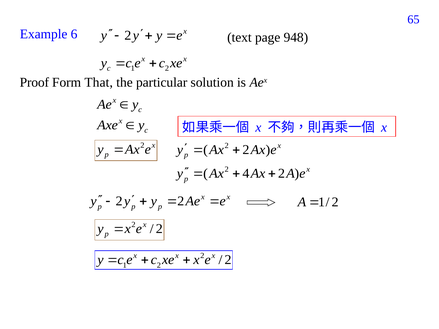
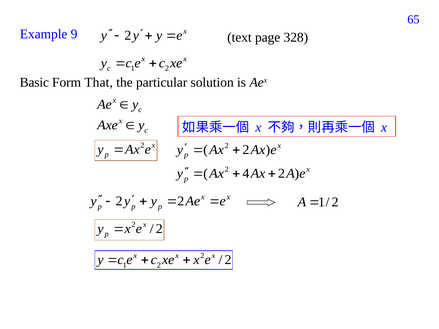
6: 6 -> 9 (74, 34)
948: 948 -> 328 (296, 38)
Proof: Proof -> Basic (34, 82)
